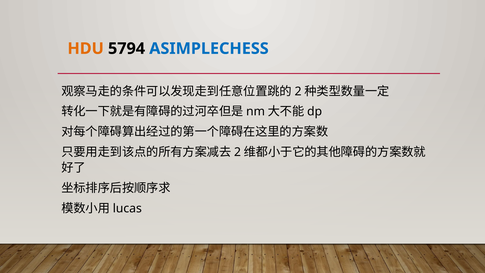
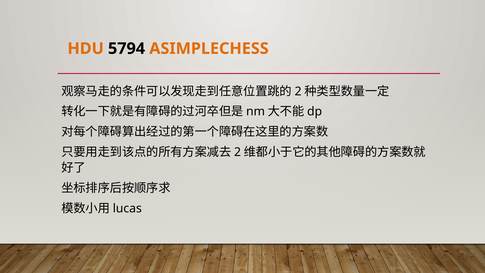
ASIMPLECHESS colour: blue -> orange (209, 49)
